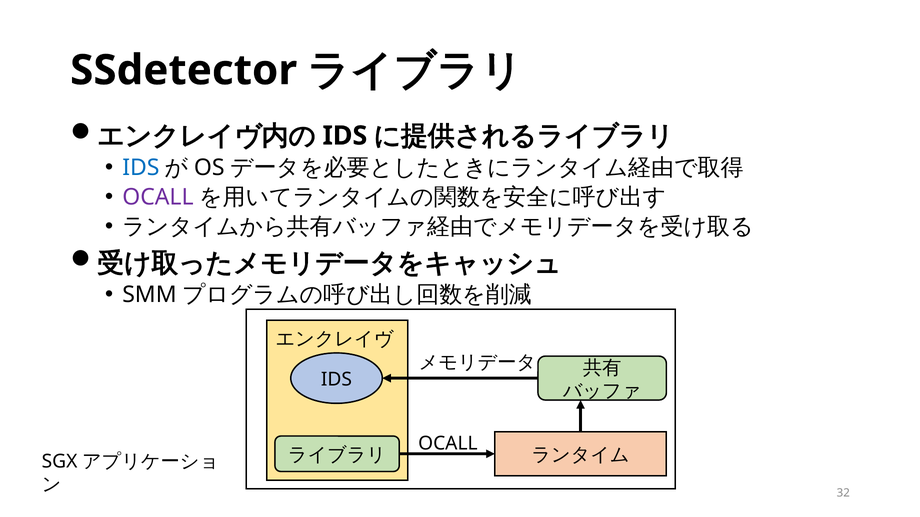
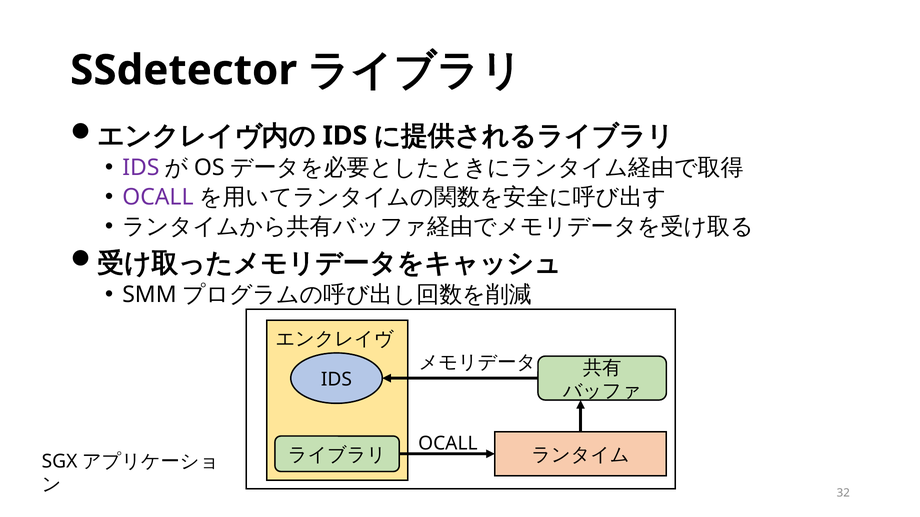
IDS colour: blue -> purple (141, 168)
